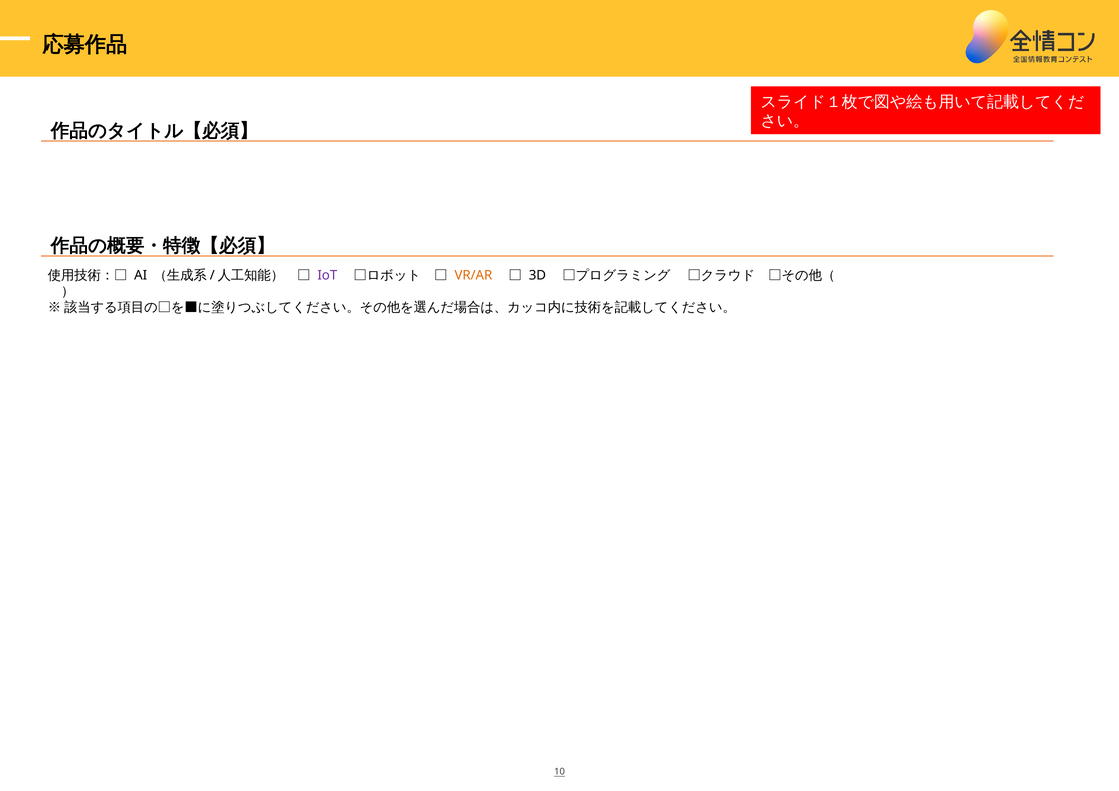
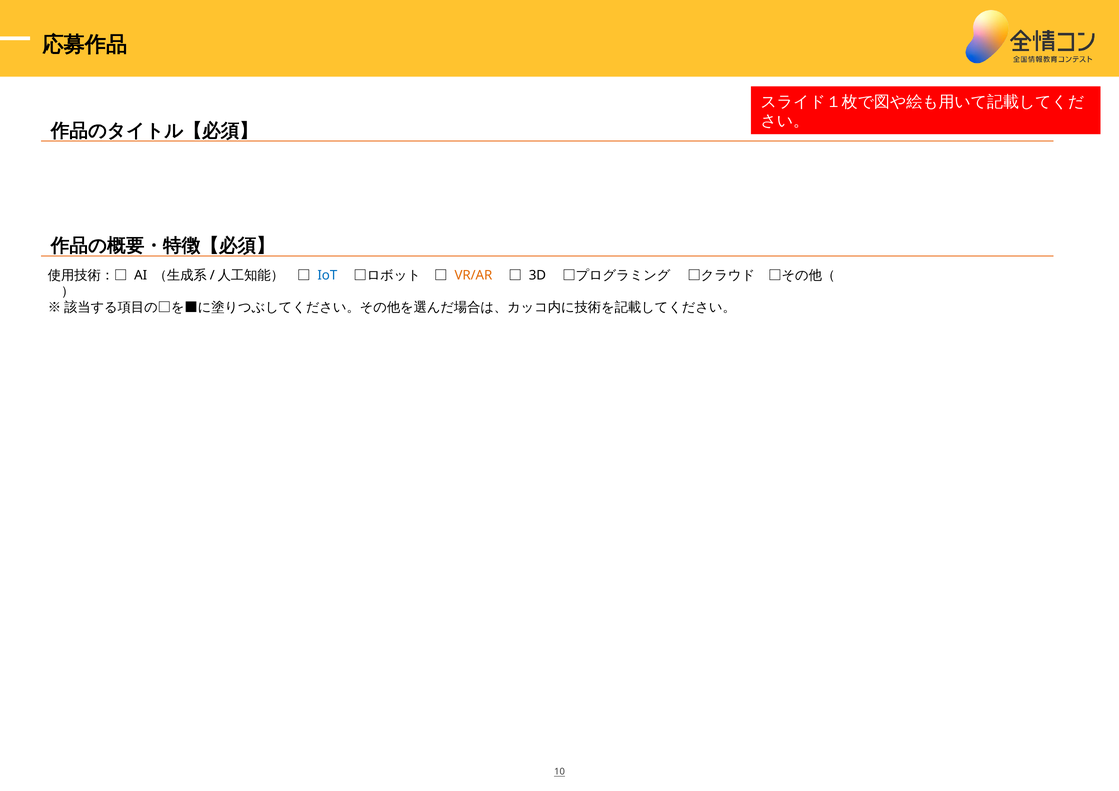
IoT colour: purple -> blue (327, 276)
